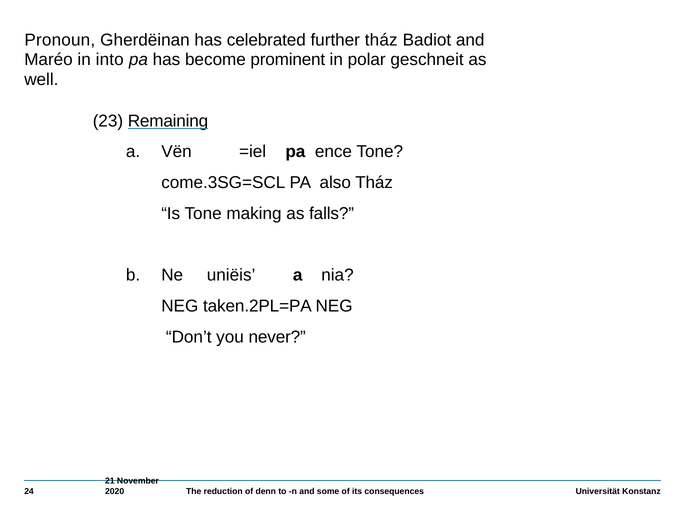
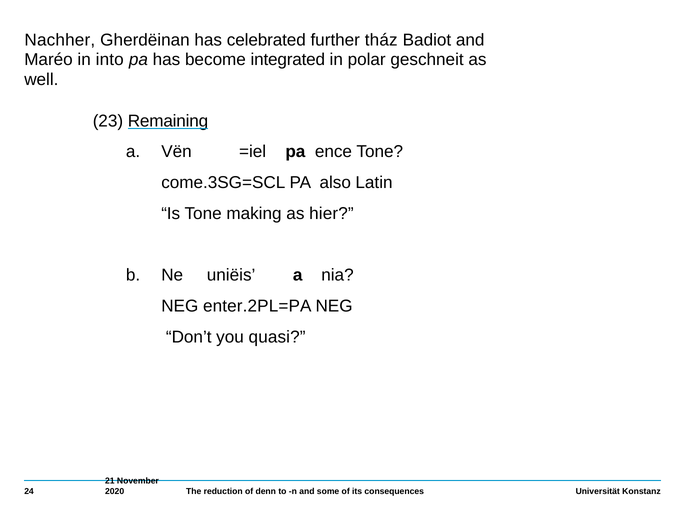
Pronoun: Pronoun -> Nachher (60, 40)
prominent: prominent -> integrated (288, 60)
also Tház: Tház -> Latin (374, 183)
falls: falls -> hier (331, 213)
taken.2PL=PA: taken.2PL=PA -> enter.2PL=PA (257, 306)
never: never -> quasi (277, 337)
